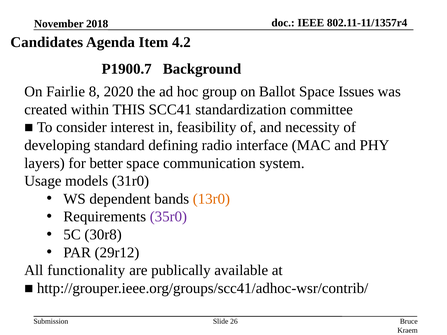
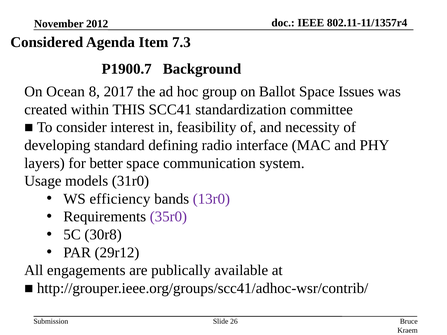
2018: 2018 -> 2012 (97, 24)
Candidates: Candidates -> Considered (47, 42)
4.2: 4.2 -> 7.3 (181, 42)
Fairlie: Fairlie -> Ocean (66, 92)
2020: 2020 -> 2017 (119, 92)
dependent: dependent -> efficiency (120, 199)
13r0 colour: orange -> purple (211, 199)
functionality: functionality -> engagements (86, 271)
